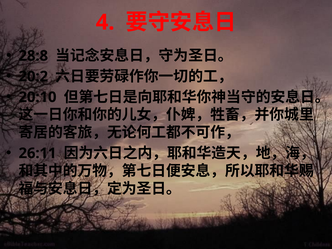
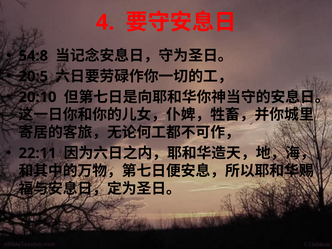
28:8: 28:8 -> 54:8 (33, 56)
20:2: 20:2 -> 20:5 (33, 76)
26:11: 26:11 -> 22:11 (37, 153)
